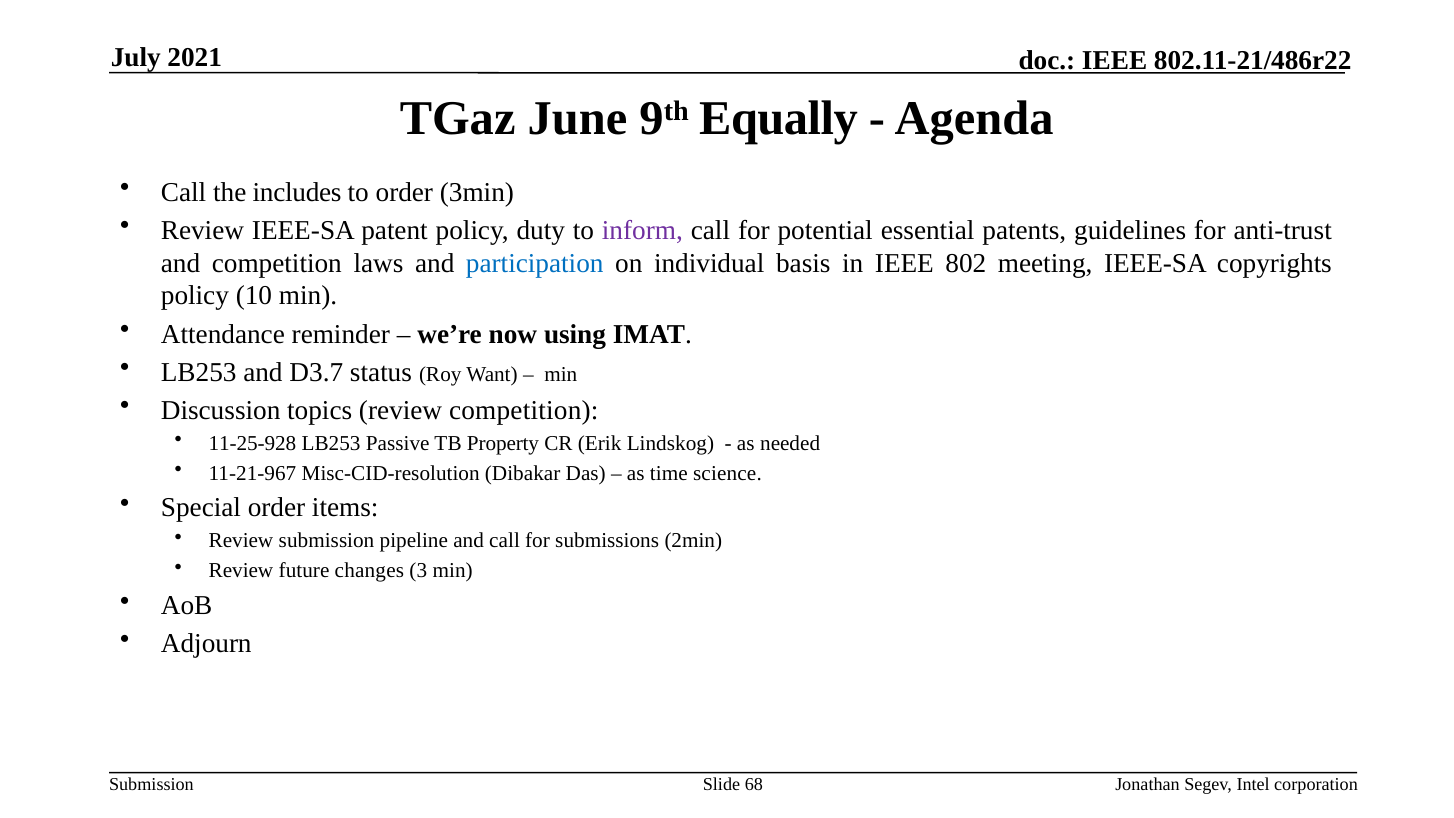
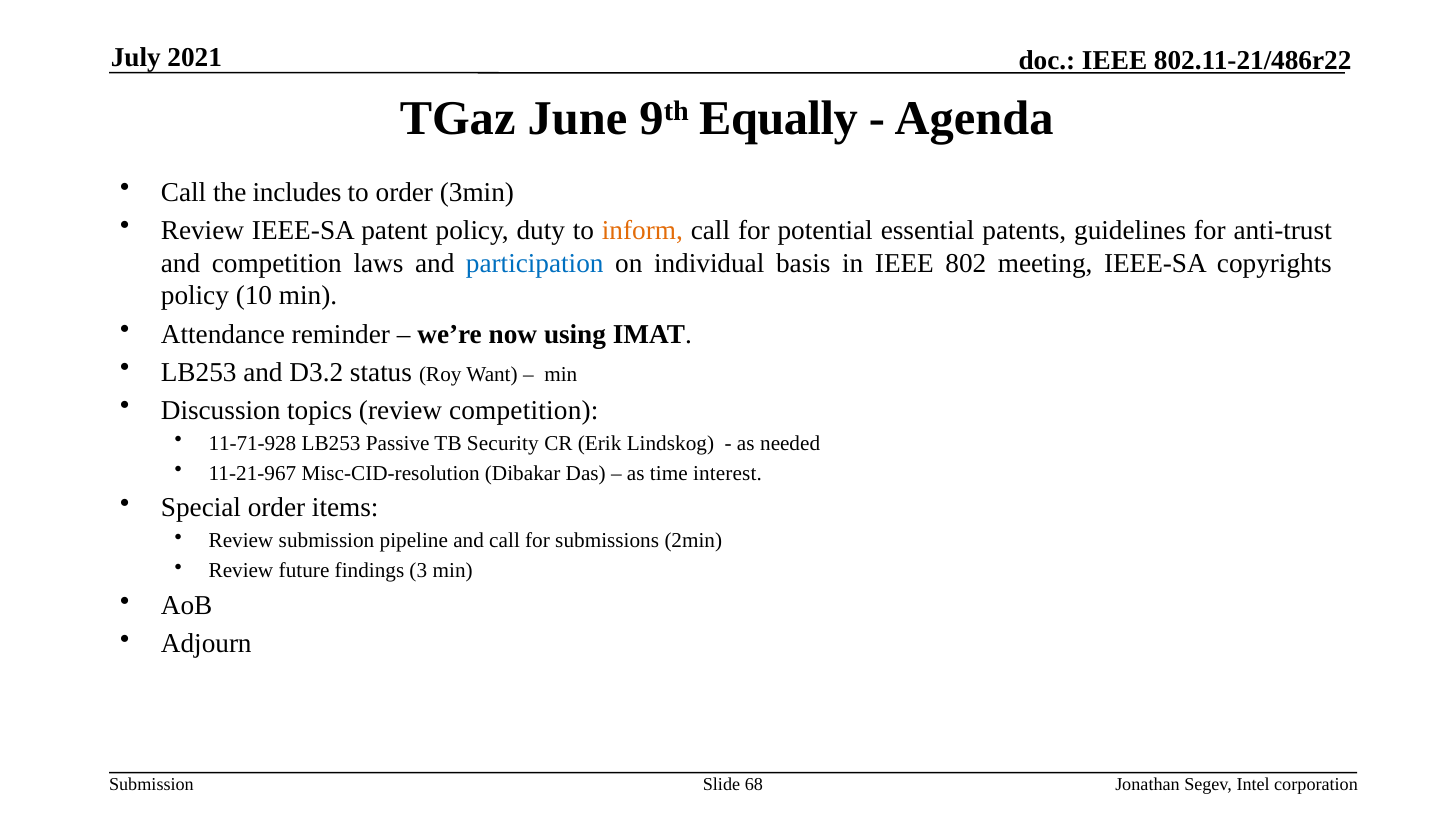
inform colour: purple -> orange (642, 230)
D3.7: D3.7 -> D3.2 (316, 372)
11-25-928: 11-25-928 -> 11-71-928 (252, 443)
Property: Property -> Security (503, 443)
science: science -> interest (727, 473)
changes: changes -> findings (370, 571)
